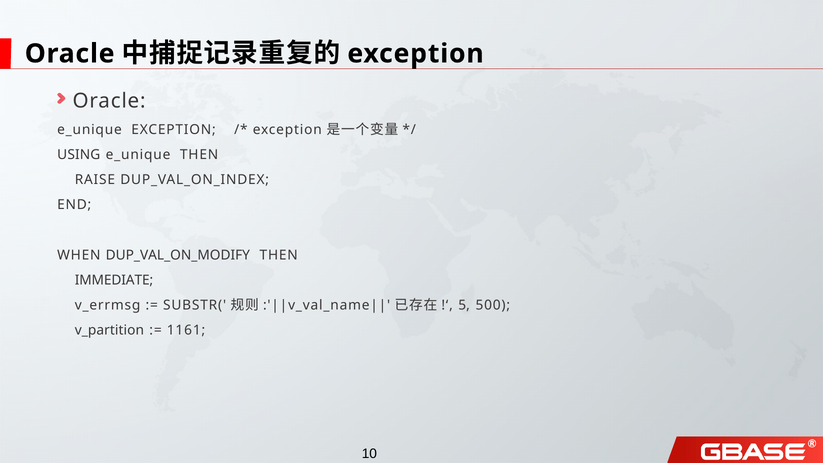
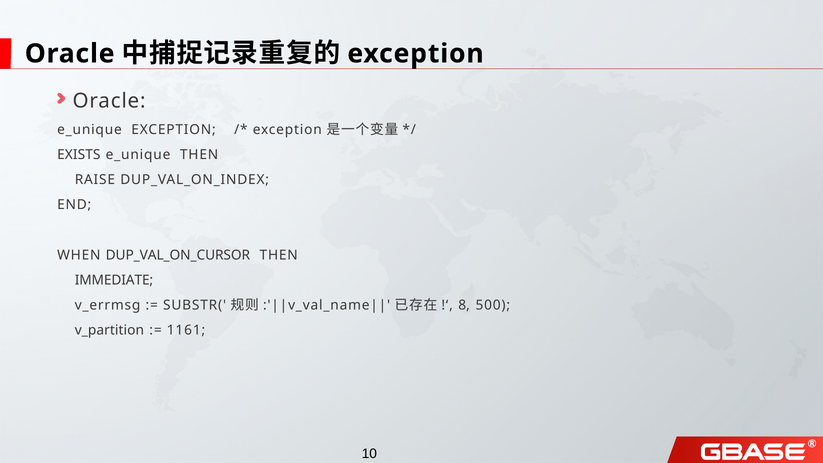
USING: USING -> EXISTS (79, 155)
DUP_VAL_ON_MODIFY: DUP_VAL_ON_MODIFY -> DUP_VAL_ON_CURSOR (178, 255)
5: 5 -> 8 (464, 305)
